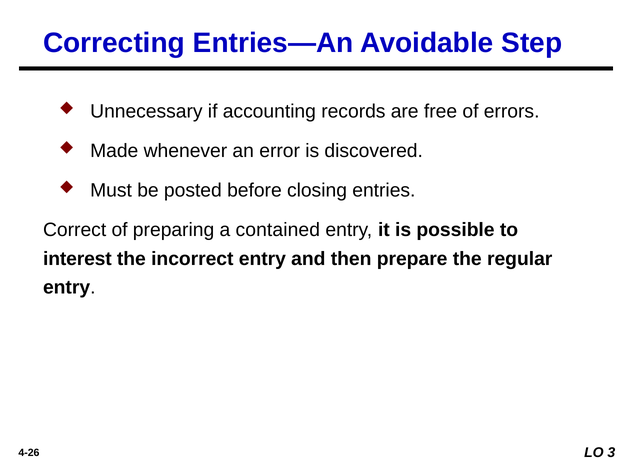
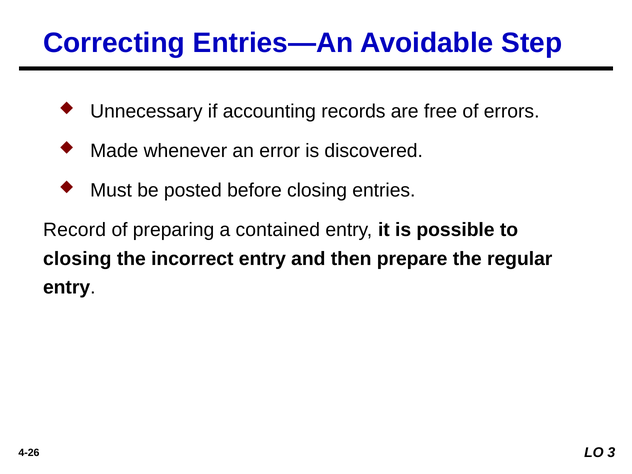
Correct: Correct -> Record (75, 230)
interest: interest -> closing (77, 259)
